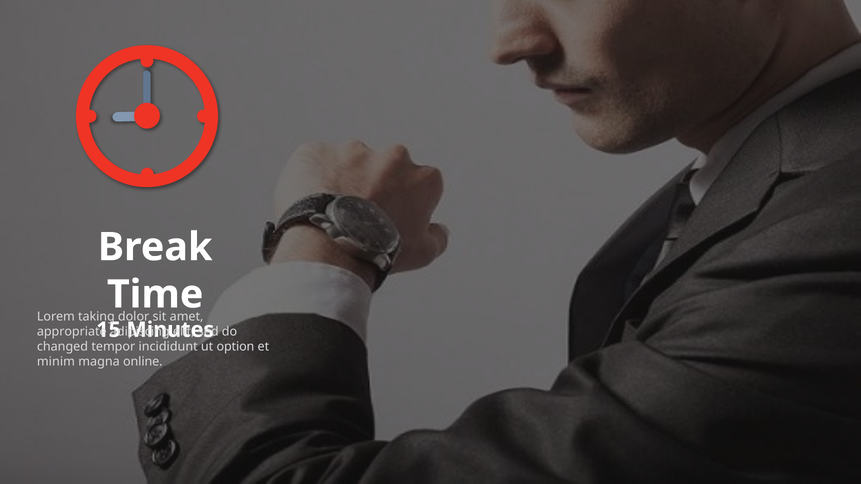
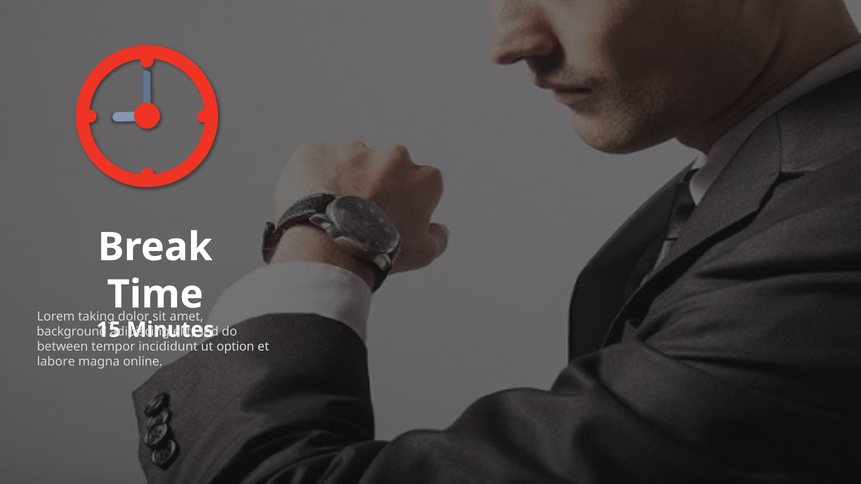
appropriate: appropriate -> background (72, 332)
changed: changed -> between (62, 347)
minim: minim -> labore (56, 362)
